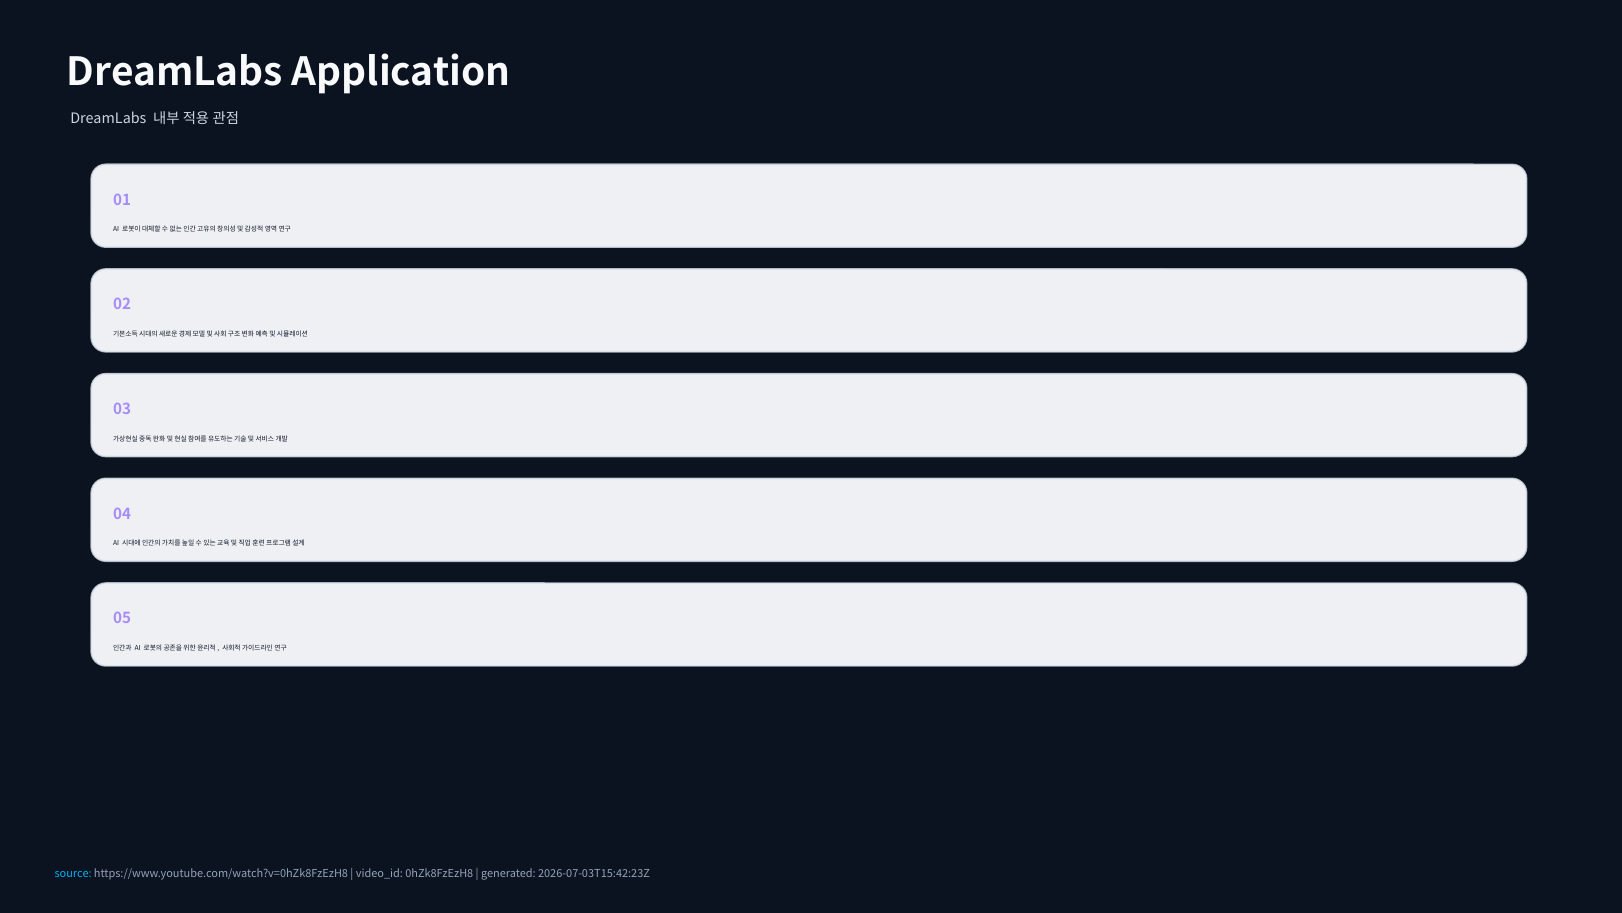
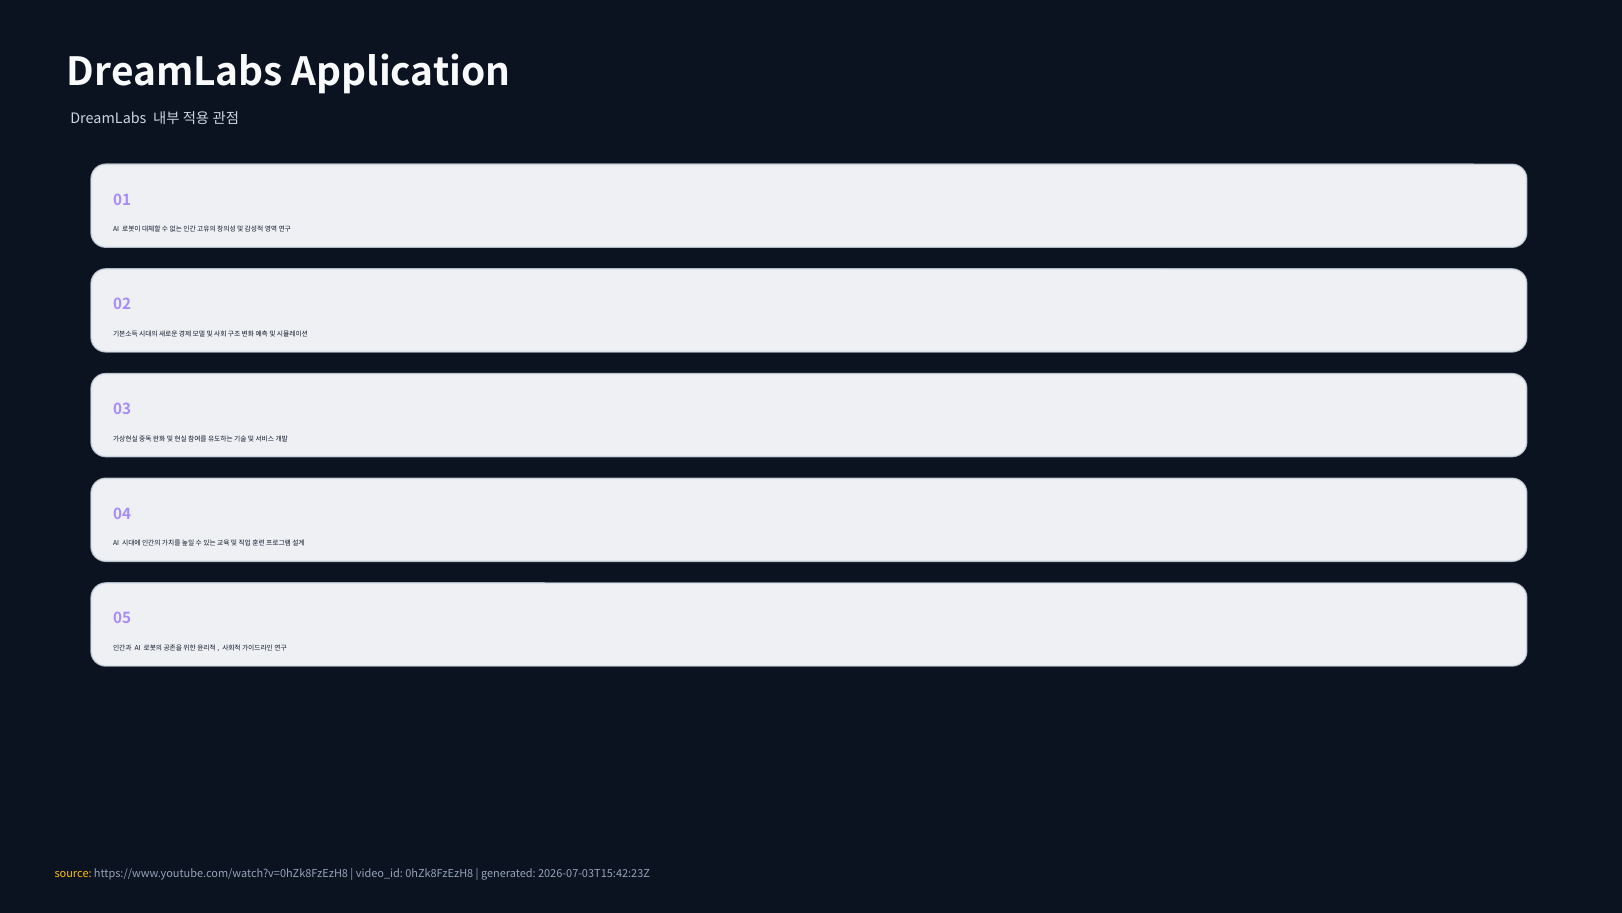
source colour: light blue -> yellow (73, 874)
